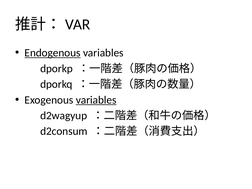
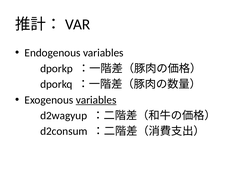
Endogenous underline: present -> none (53, 53)
